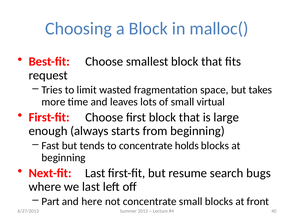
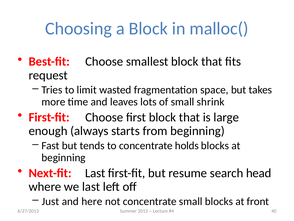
virtual: virtual -> shrink (211, 102)
bugs: bugs -> head (259, 173)
Part: Part -> Just (50, 201)
